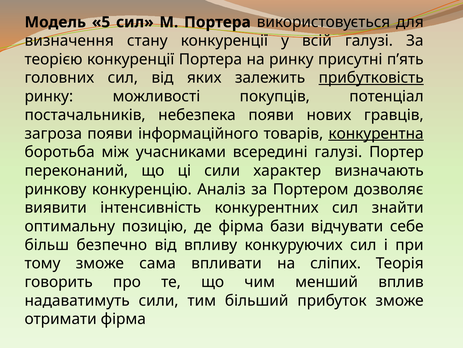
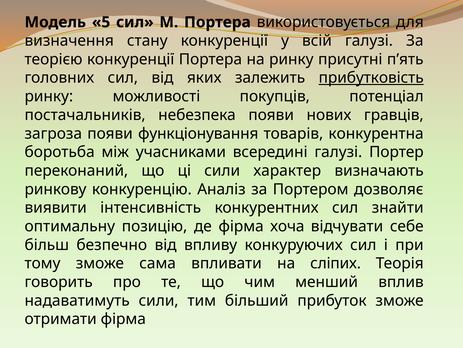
інформаційного: інформаційного -> функціонування (198, 133)
конкурентна underline: present -> none (376, 133)
бази: бази -> хоча (287, 226)
